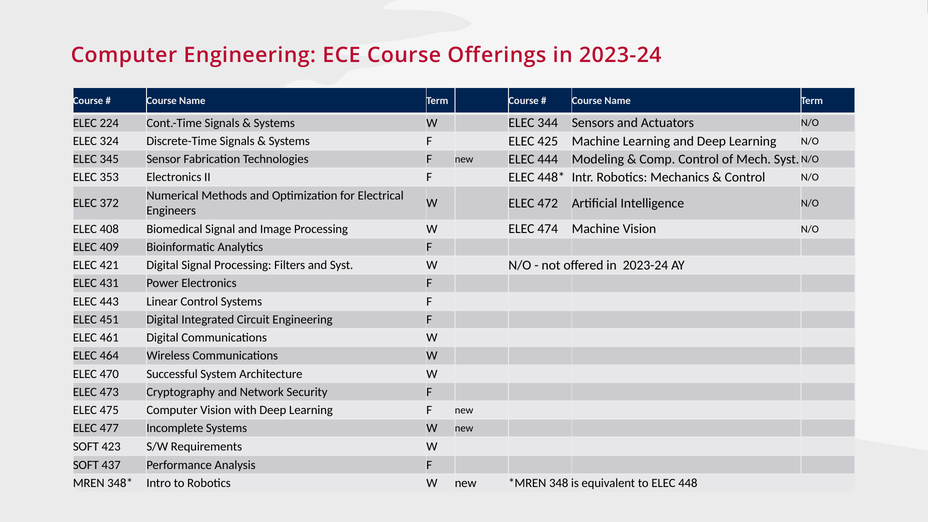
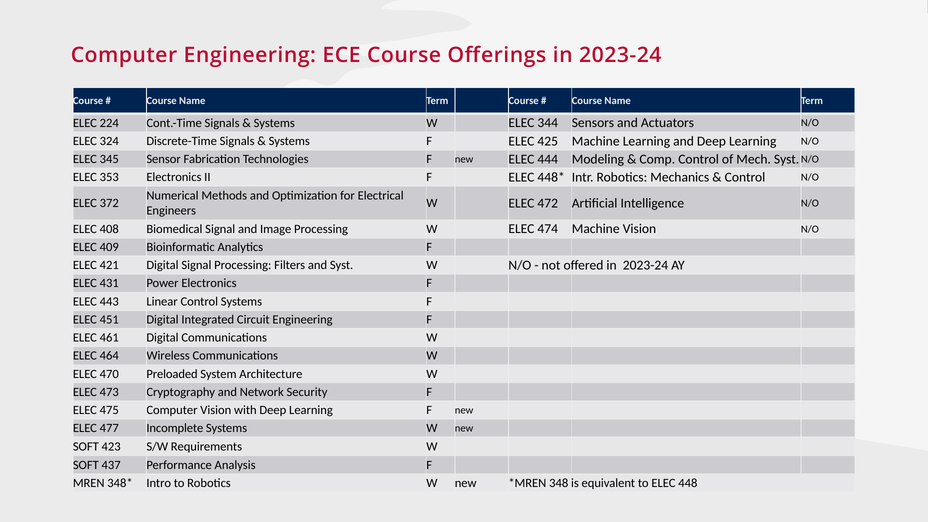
Successful: Successful -> Preloaded (172, 374)
